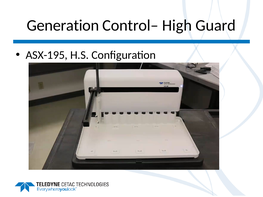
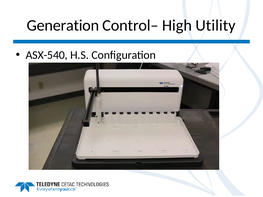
Guard: Guard -> Utility (216, 25)
ASX-195: ASX-195 -> ASX-540 (47, 55)
